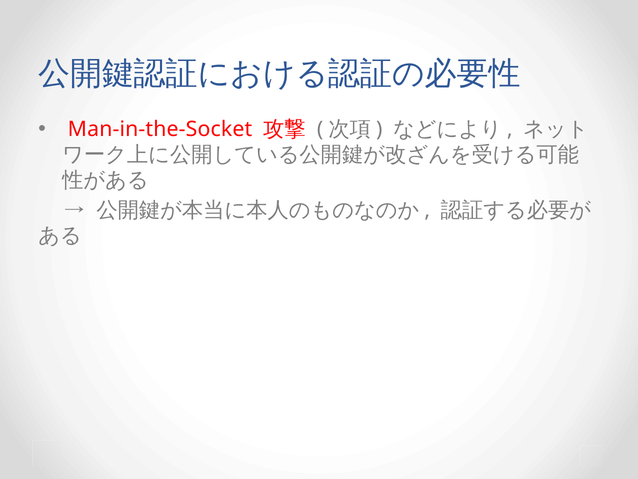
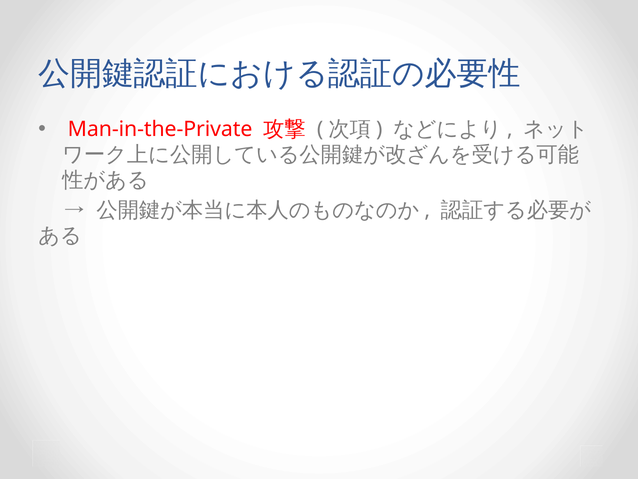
Man-in-the-Socket: Man-in-the-Socket -> Man-in-the-Private (160, 129)
